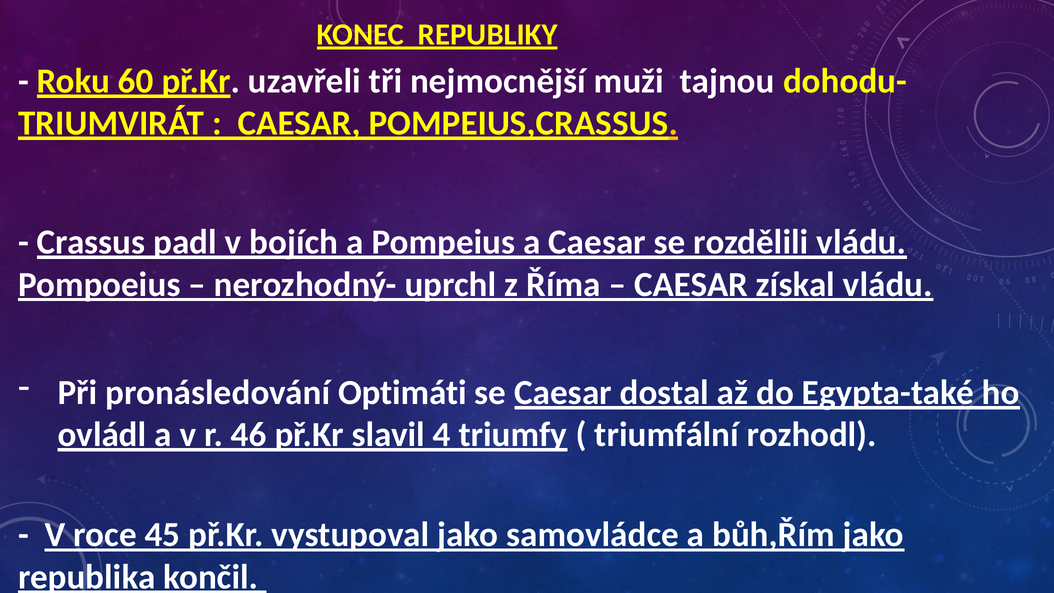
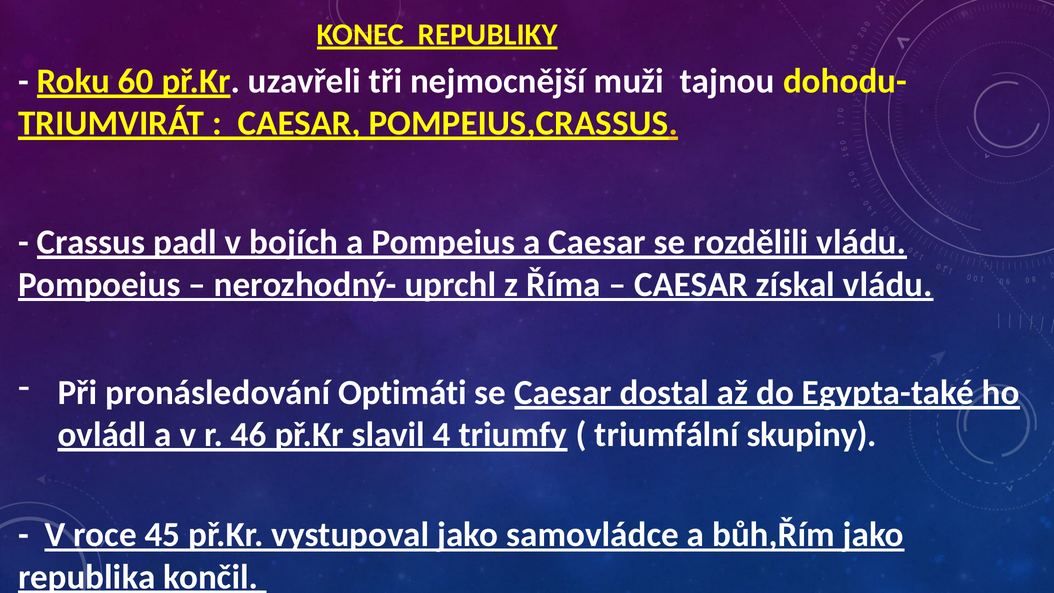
rozhodl: rozhodl -> skupiny (812, 435)
